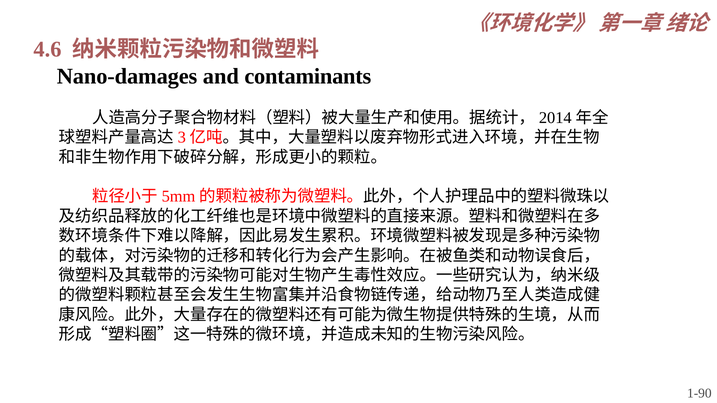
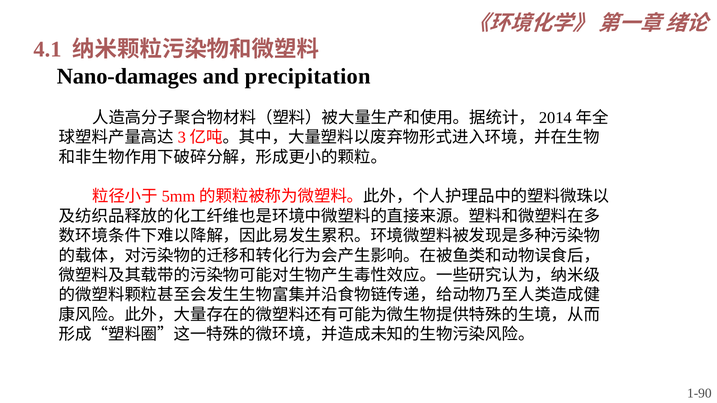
4.6: 4.6 -> 4.1 (47, 49)
contaminants: contaminants -> precipitation (308, 76)
